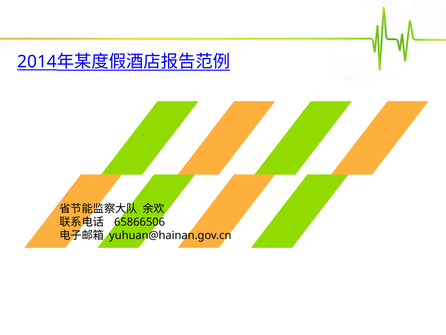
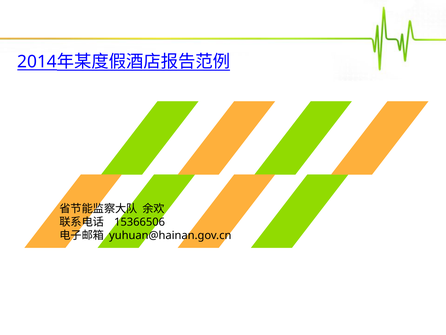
65866506: 65866506 -> 15366506 (140, 222)
